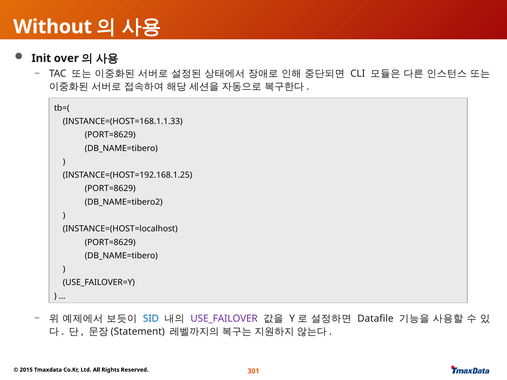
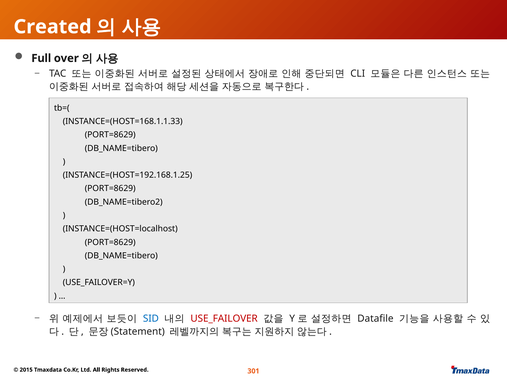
Without: Without -> Created (53, 27)
Init: Init -> Full (41, 58)
USE_FAILOVER colour: purple -> red (224, 319)
